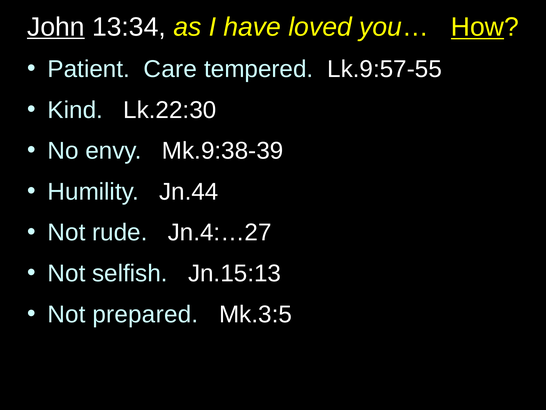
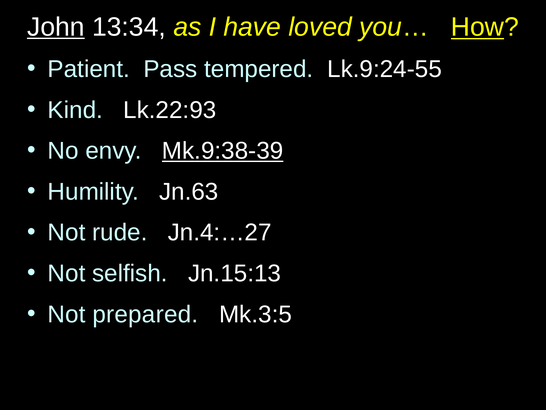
Care: Care -> Pass (170, 69)
Lk.9:57-55: Lk.9:57-55 -> Lk.9:24-55 (385, 69)
Lk.22:30: Lk.22:30 -> Lk.22:93 (170, 110)
Mk.9:38-39 underline: none -> present (223, 151)
Jn.44: Jn.44 -> Jn.63 (189, 191)
